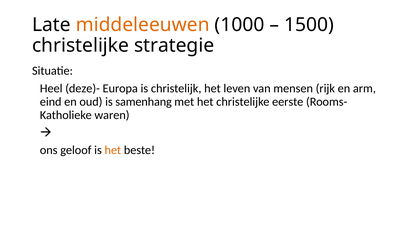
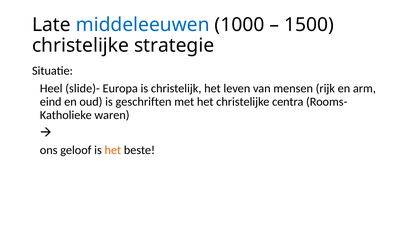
middeleeuwen colour: orange -> blue (143, 25)
deze)-: deze)- -> slide)- (83, 89)
samenhang: samenhang -> geschriften (144, 102)
eerste: eerste -> centra (288, 102)
